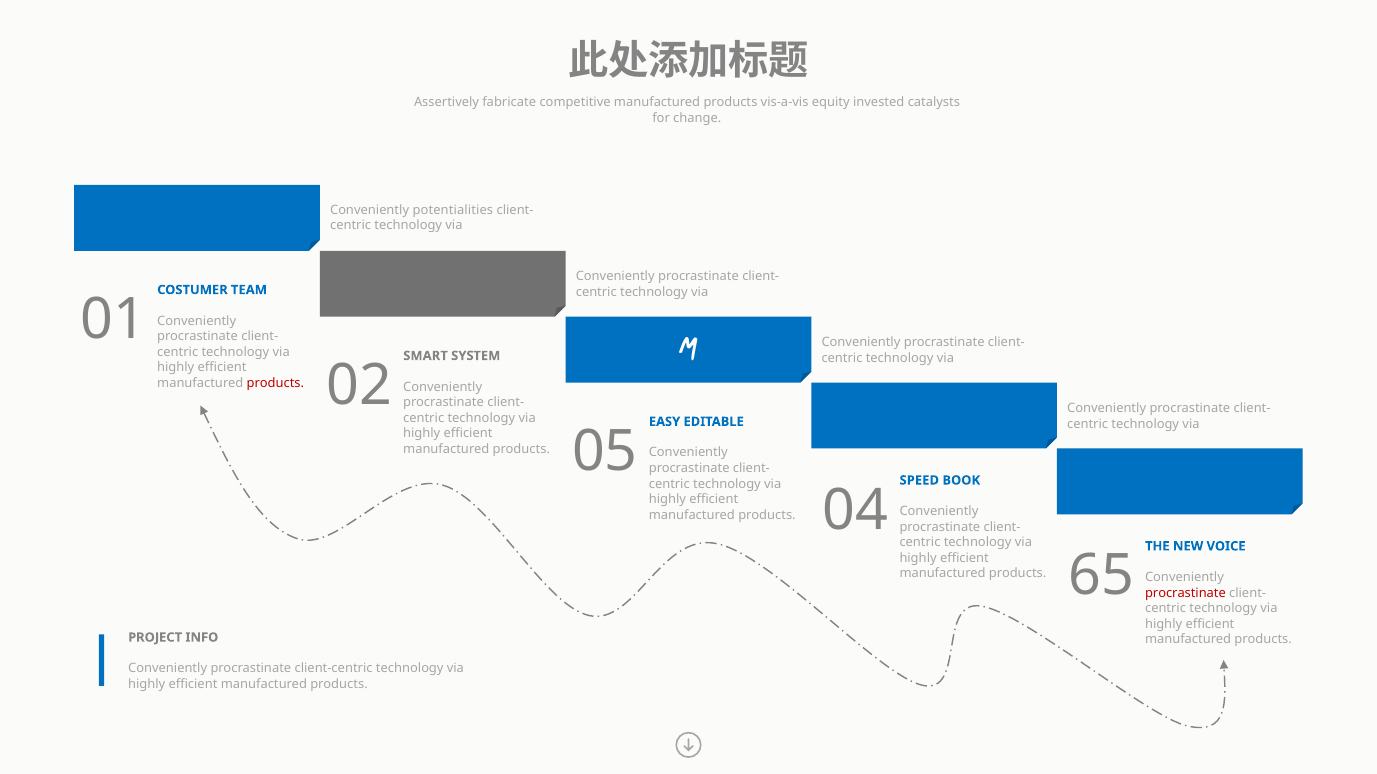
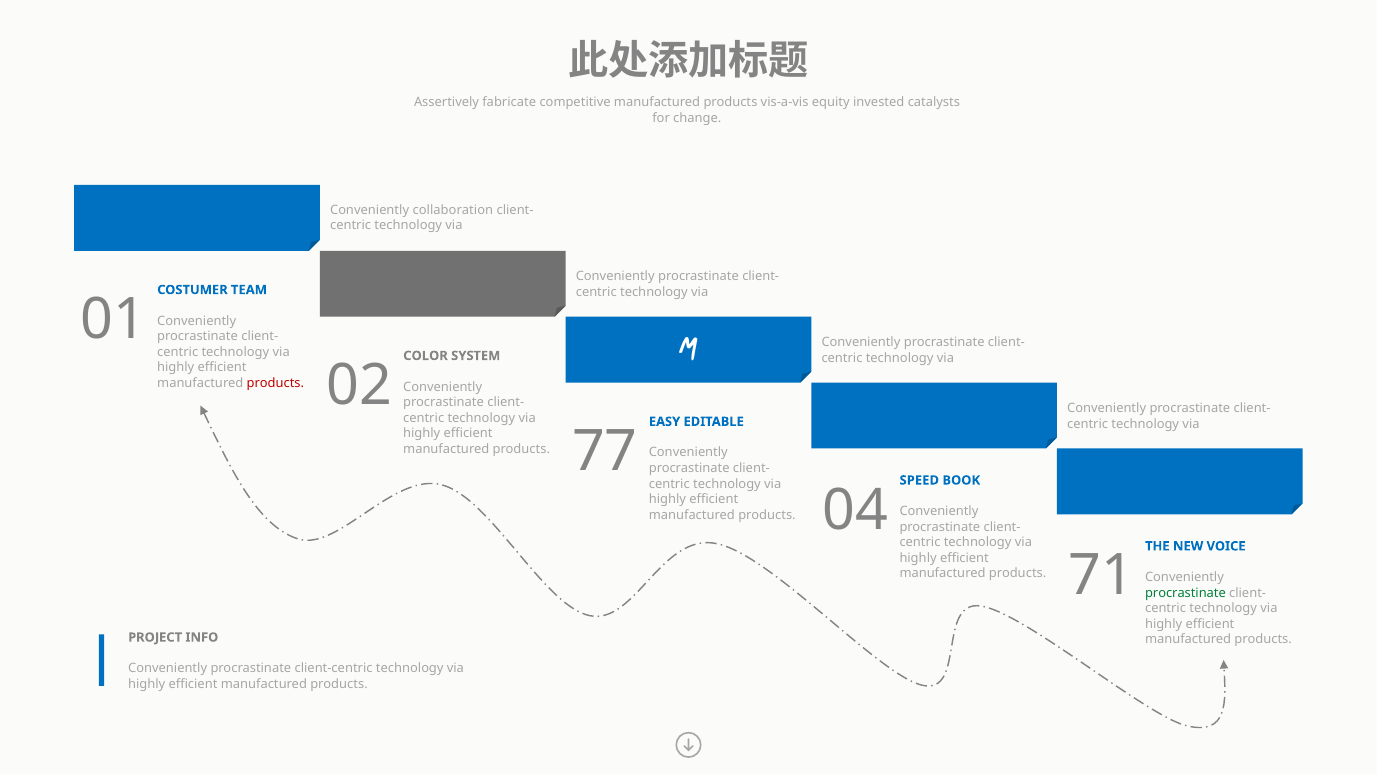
potentialities: potentialities -> collaboration (453, 210)
SMART: SMART -> COLOR (426, 356)
05: 05 -> 77 (605, 452)
65: 65 -> 71 (1101, 576)
procrastinate colour: red -> green (1185, 593)
